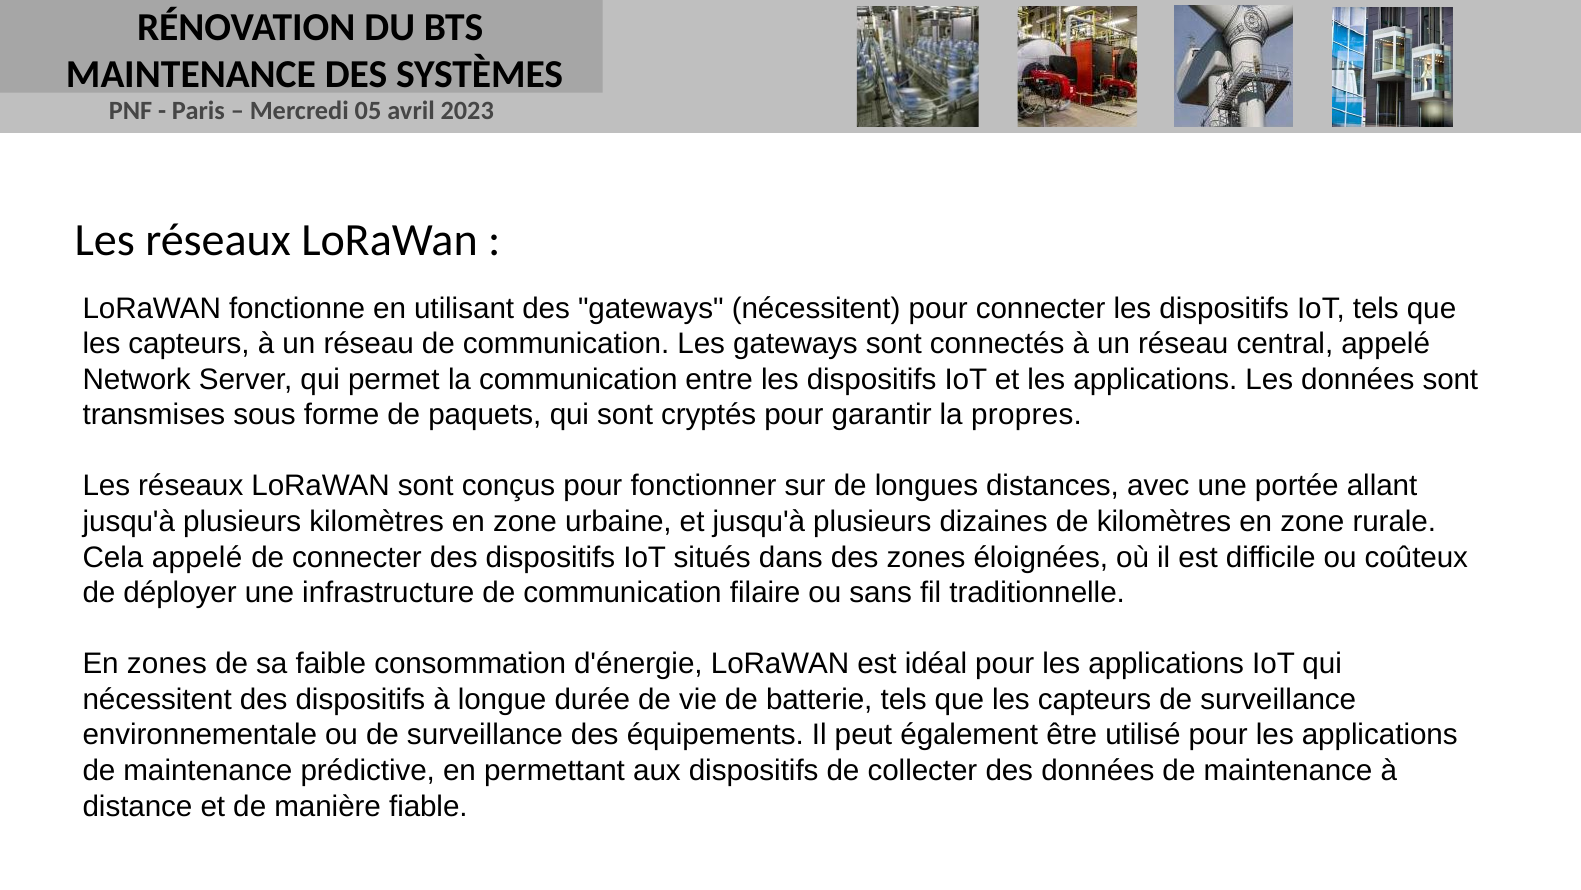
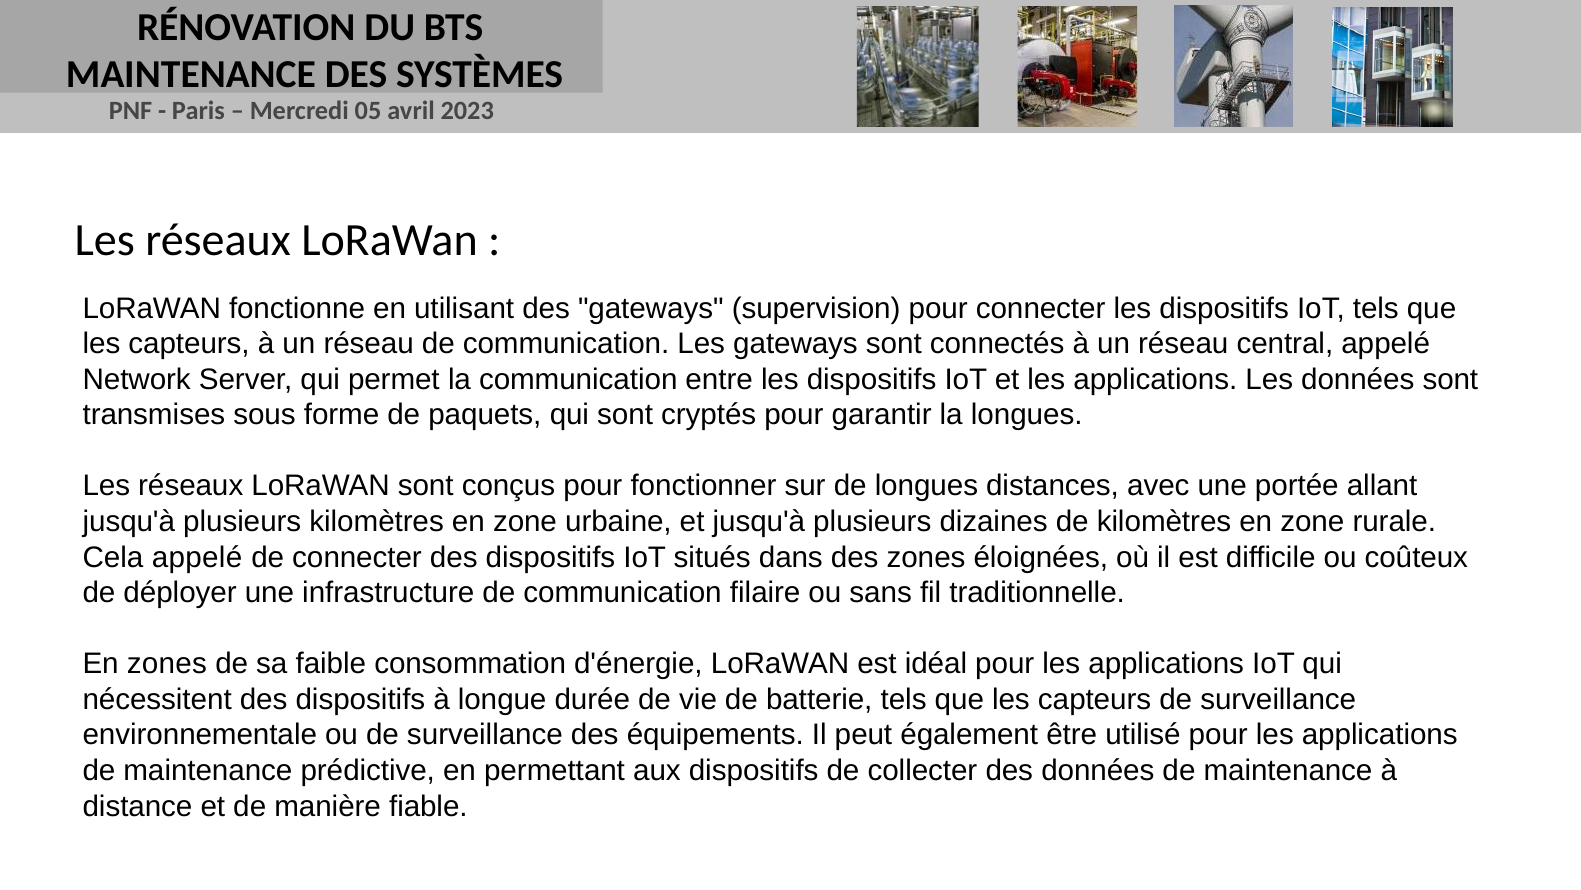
gateways nécessitent: nécessitent -> supervision (816, 308)
la propres: propres -> longues (1027, 415)
